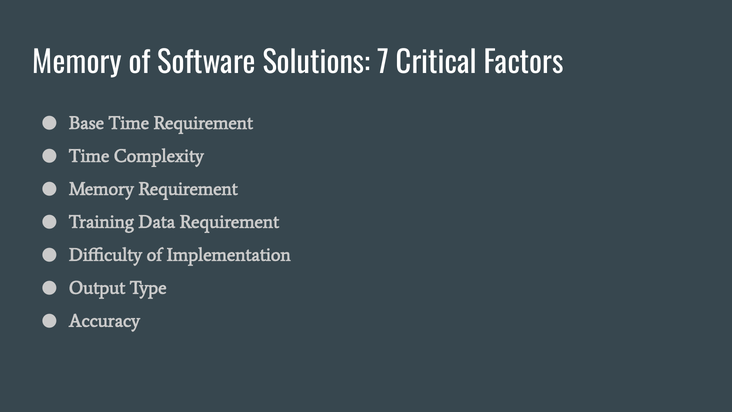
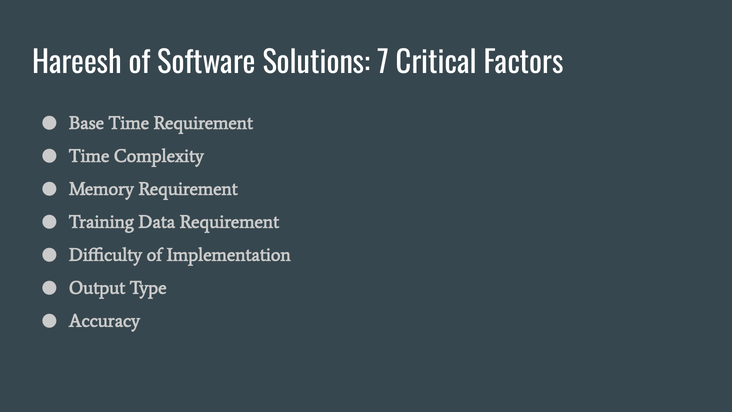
Memory: Memory -> Hareesh (77, 63)
